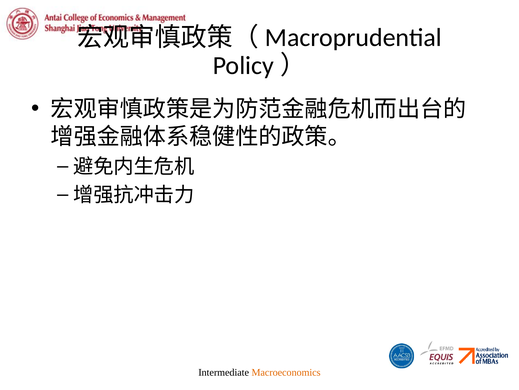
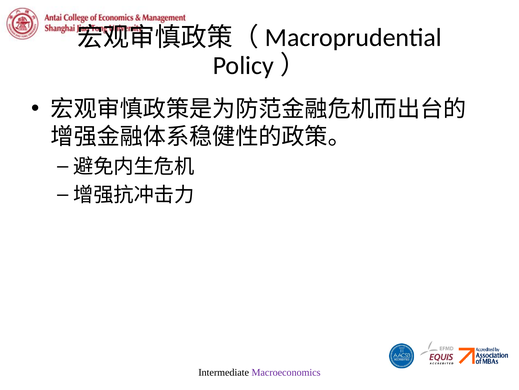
Macroeconomics colour: orange -> purple (286, 372)
